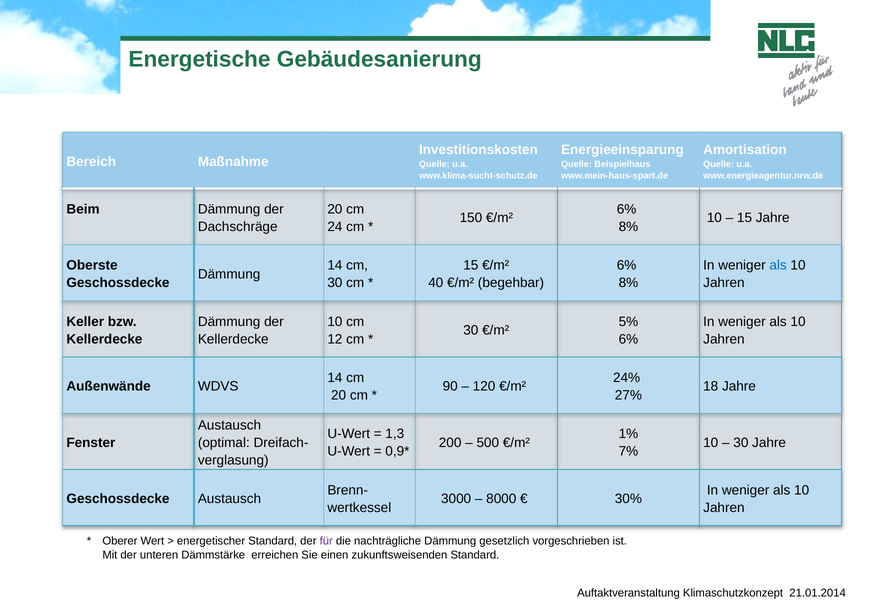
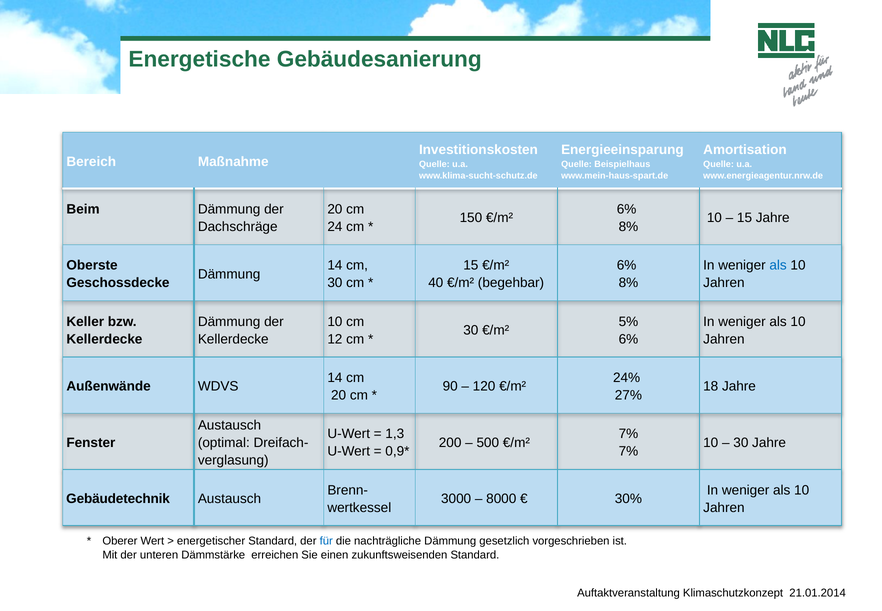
1%: 1% -> 7% (628, 434)
Geschossdecke: Geschossdecke -> Gebäudetechnik (118, 499)
für colour: purple -> blue (326, 541)
